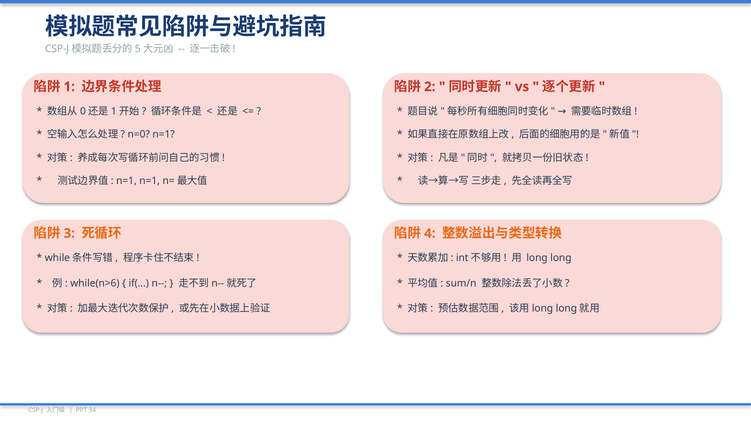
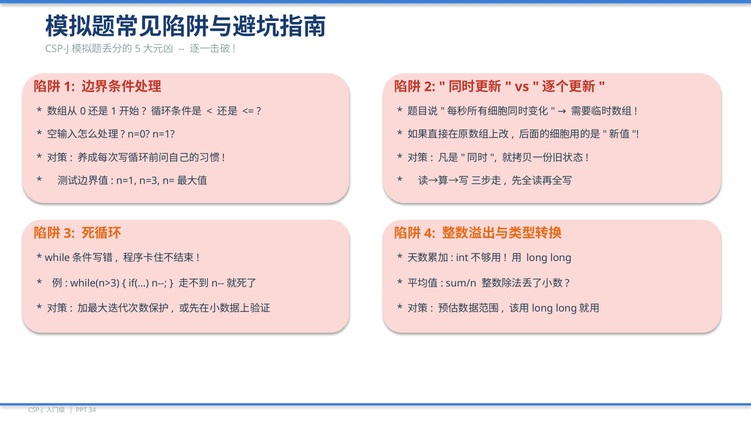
n=1 n=1: n=1 -> n=3 (150, 181)
while(n>6: while(n>6 -> while(n>3 (95, 283)
